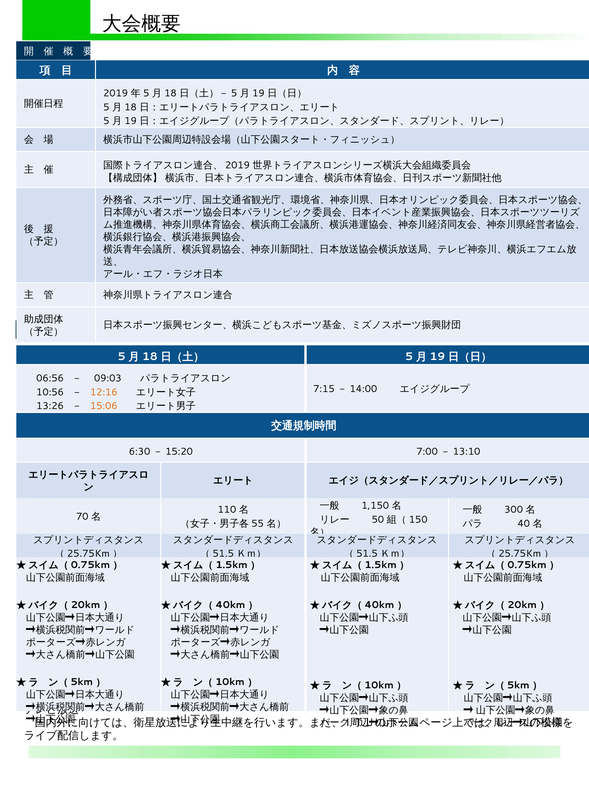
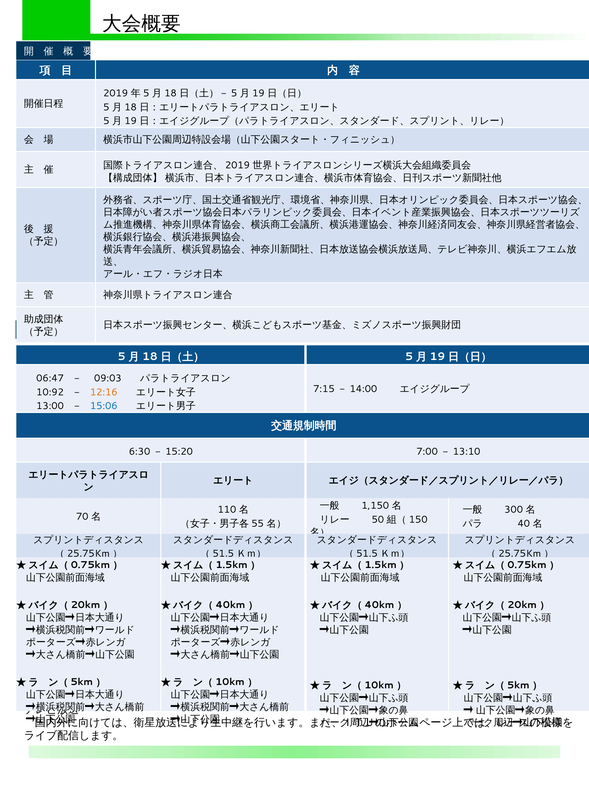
06:56: 06:56 -> 06:47 (50, 378)
10:56: 10:56 -> 10:92 (50, 392)
13:26: 13:26 -> 13:00 (50, 406)
15:06 colour: orange -> blue (104, 406)
